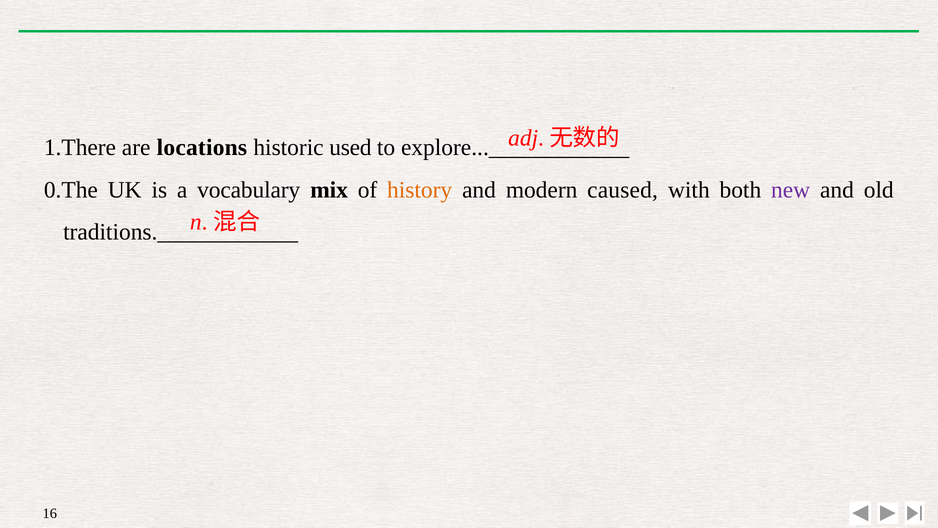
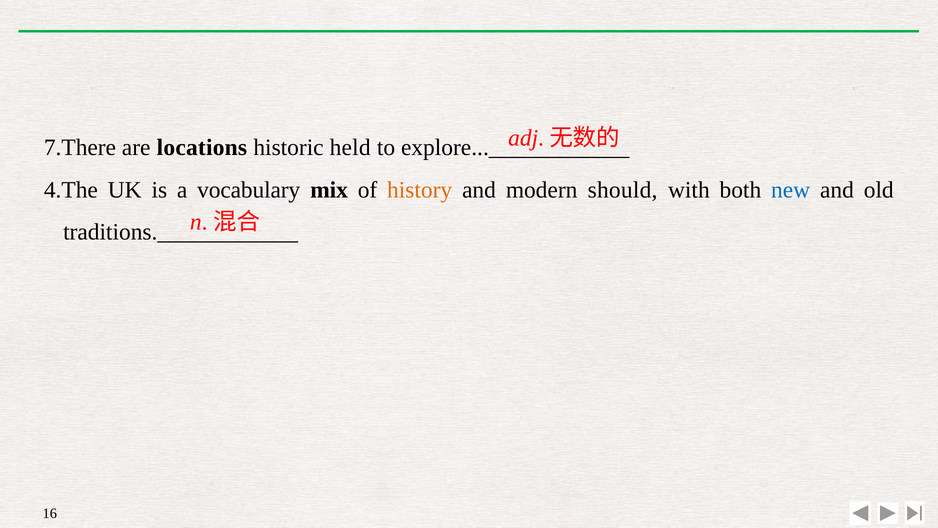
1.There: 1.There -> 7.There (80, 147)
used: used -> held (350, 147)
0.The: 0.The -> 4.The (71, 190)
caused: caused -> should (623, 190)
new colour: purple -> blue (791, 190)
